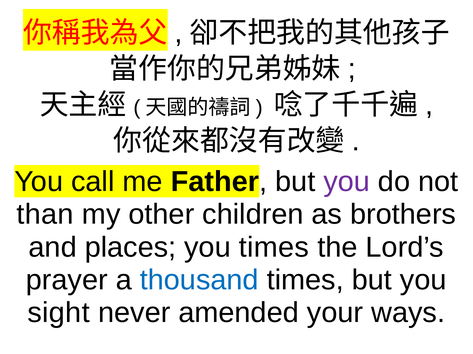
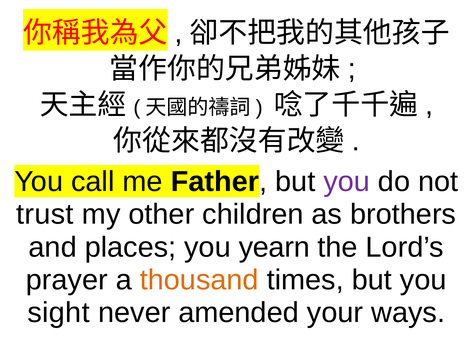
than: than -> trust (45, 215)
you times: times -> yearn (274, 248)
thousand colour: blue -> orange (199, 281)
